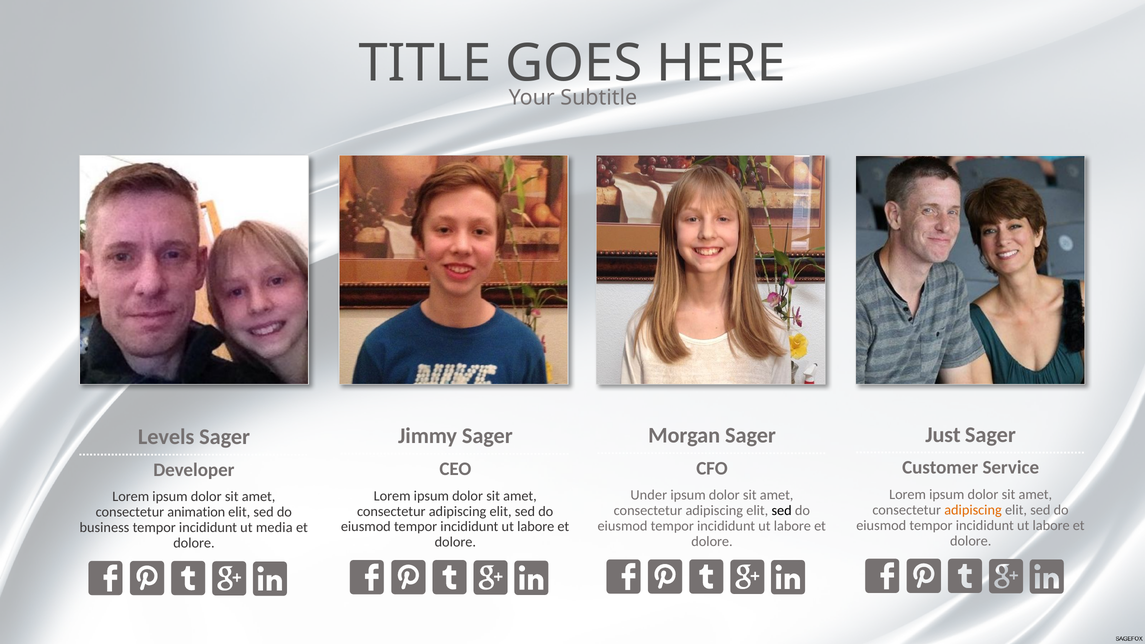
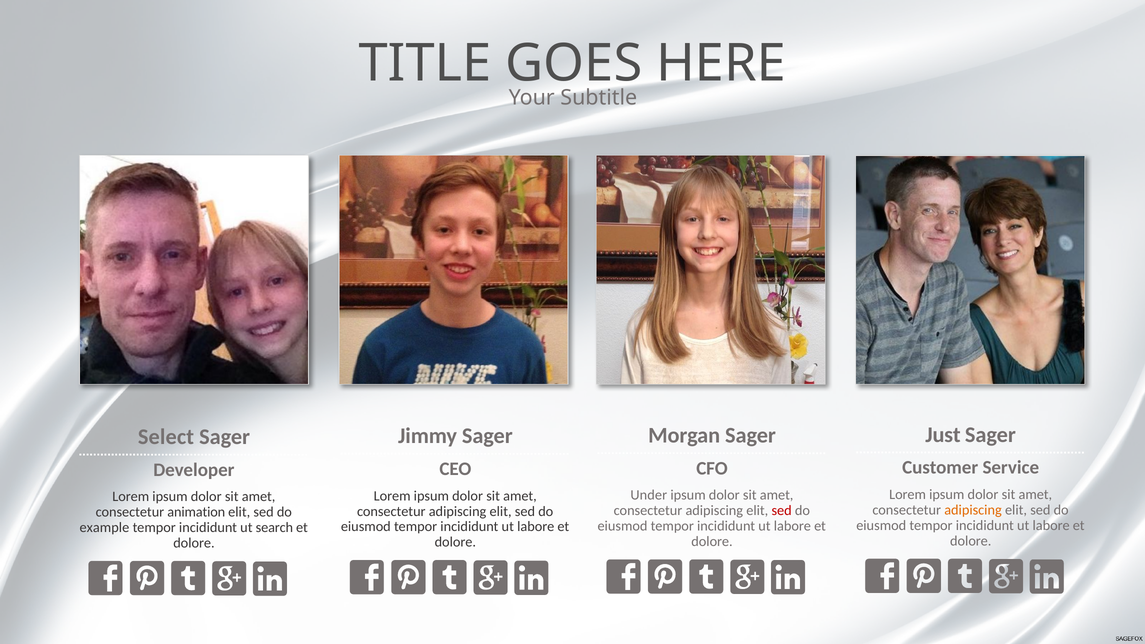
Levels: Levels -> Select (166, 437)
sed colour: black -> red (782, 511)
business: business -> example (104, 528)
media: media -> search (274, 528)
